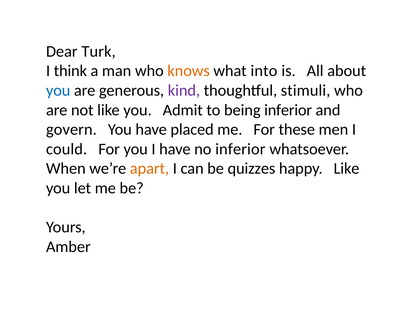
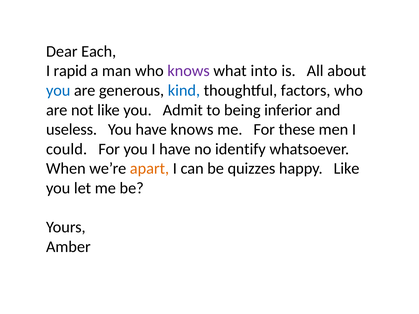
Turk: Turk -> Each (99, 51)
think: think -> rapid (70, 71)
knows colour: orange -> purple (189, 71)
kind colour: purple -> blue (184, 90)
stimuli: stimuli -> factors (306, 90)
govern: govern -> useless (72, 130)
have placed: placed -> knows (192, 130)
no inferior: inferior -> identify (240, 149)
